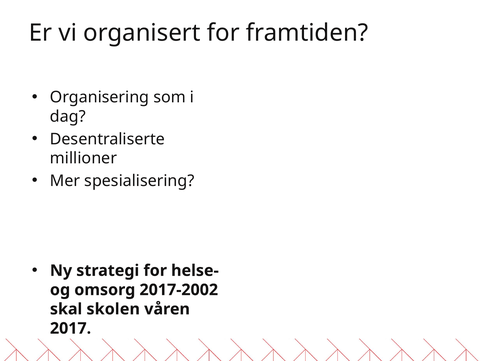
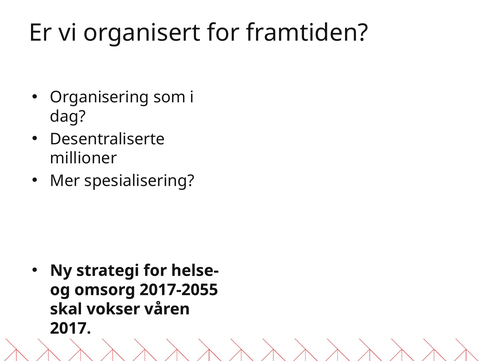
2017-2002: 2017-2002 -> 2017-2055 (179, 290)
skolen: skolen -> vokser (113, 310)
